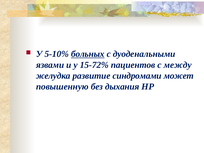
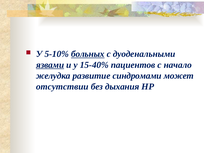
язвами underline: none -> present (50, 65)
15-72%: 15-72% -> 15-40% (94, 65)
между: между -> начало (178, 65)
повышенную: повышенную -> отсутствии (62, 87)
